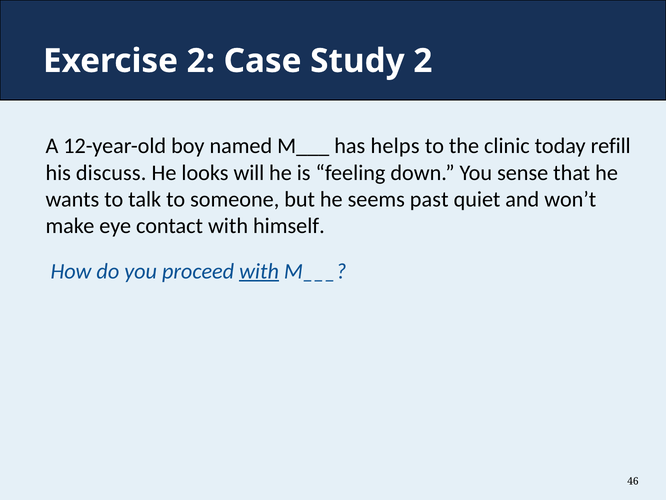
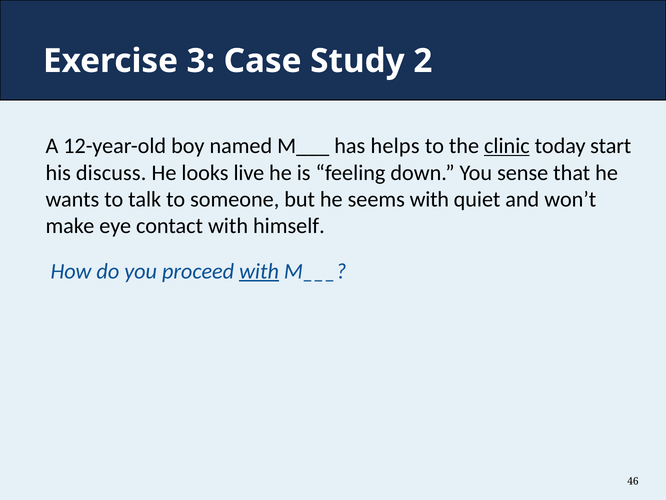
Exercise 2: 2 -> 3 (201, 61)
clinic underline: none -> present (507, 146)
refill: refill -> start (611, 146)
will: will -> live (249, 172)
seems past: past -> with (429, 199)
